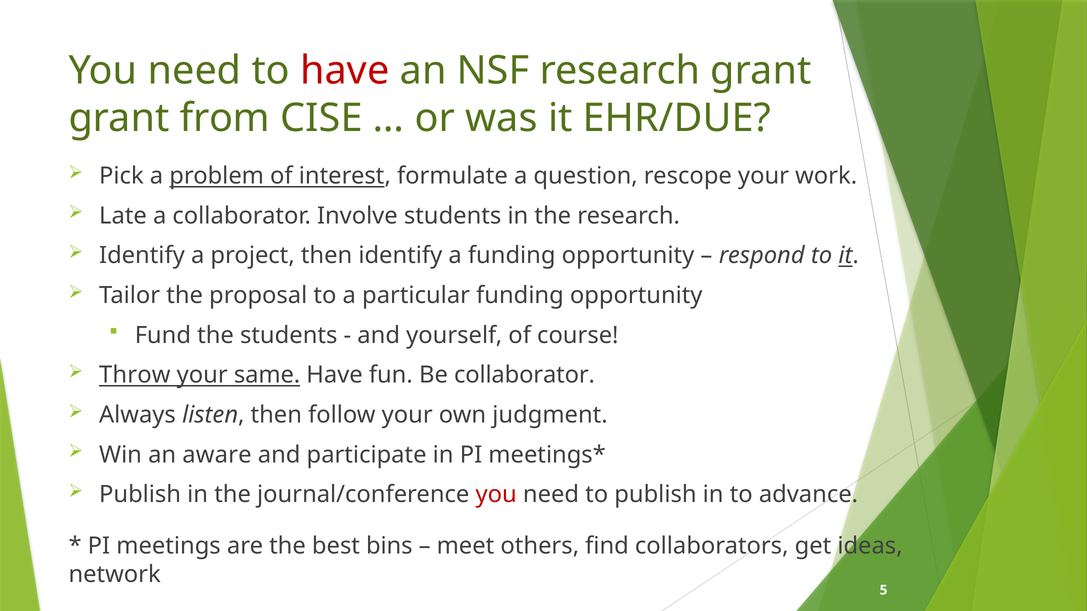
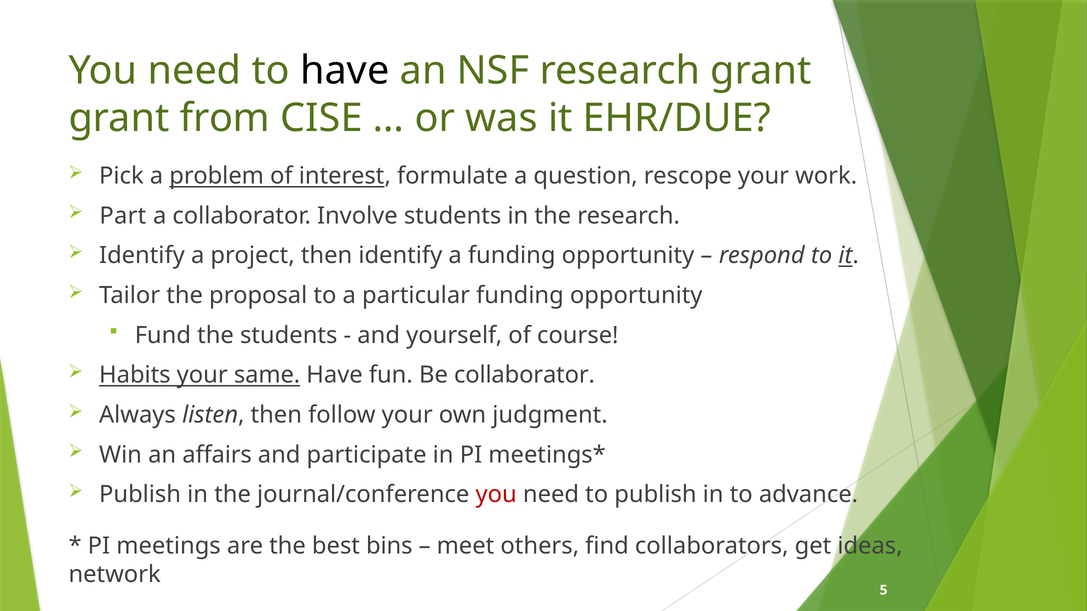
have colour: red -> black (345, 71)
Late: Late -> Part (123, 216)
Throw: Throw -> Habits (135, 375)
aware: aware -> affairs (217, 455)
